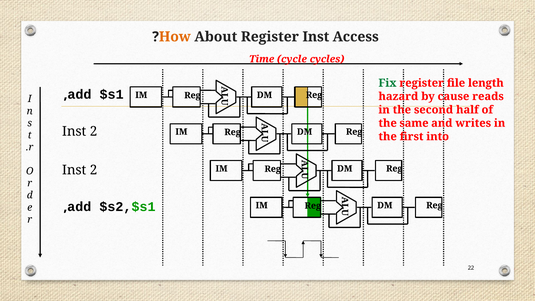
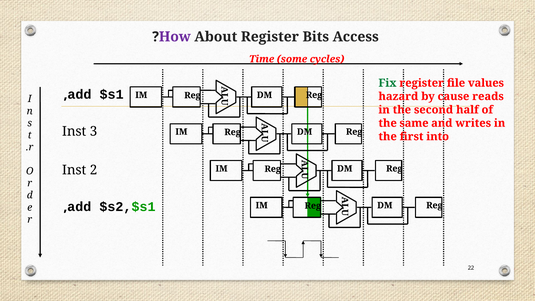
How colour: orange -> purple (175, 37)
Register Inst: Inst -> Bits (316, 37)
cycle: cycle -> some (292, 59)
length: length -> values (486, 83)
2: 2 -> 3 (94, 131)
